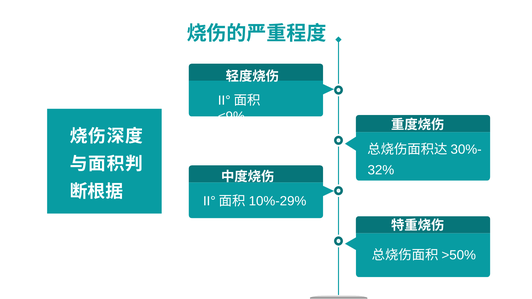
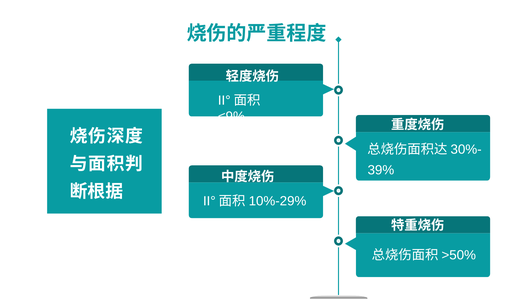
32%: 32% -> 39% (381, 170)
